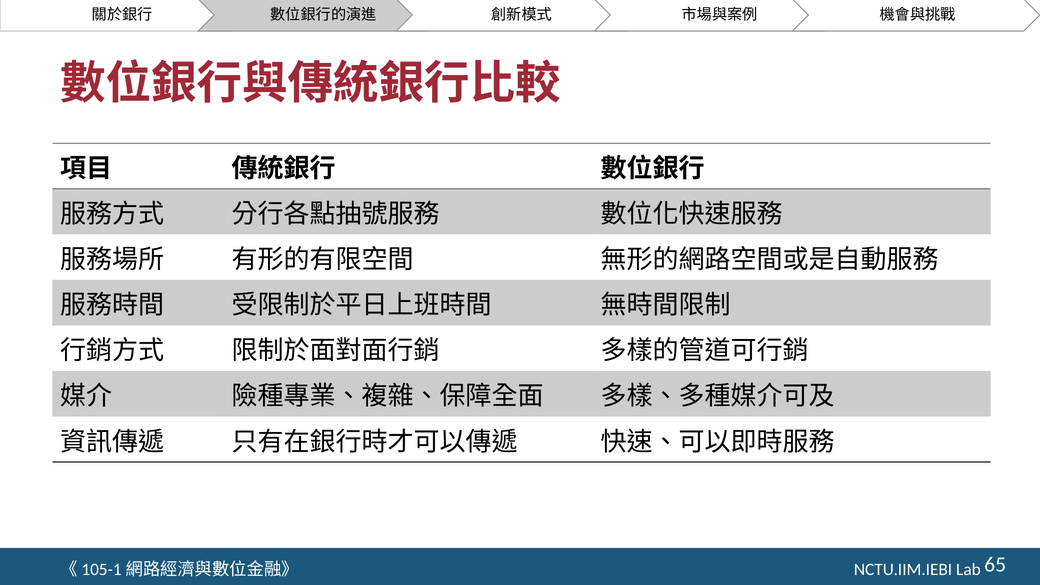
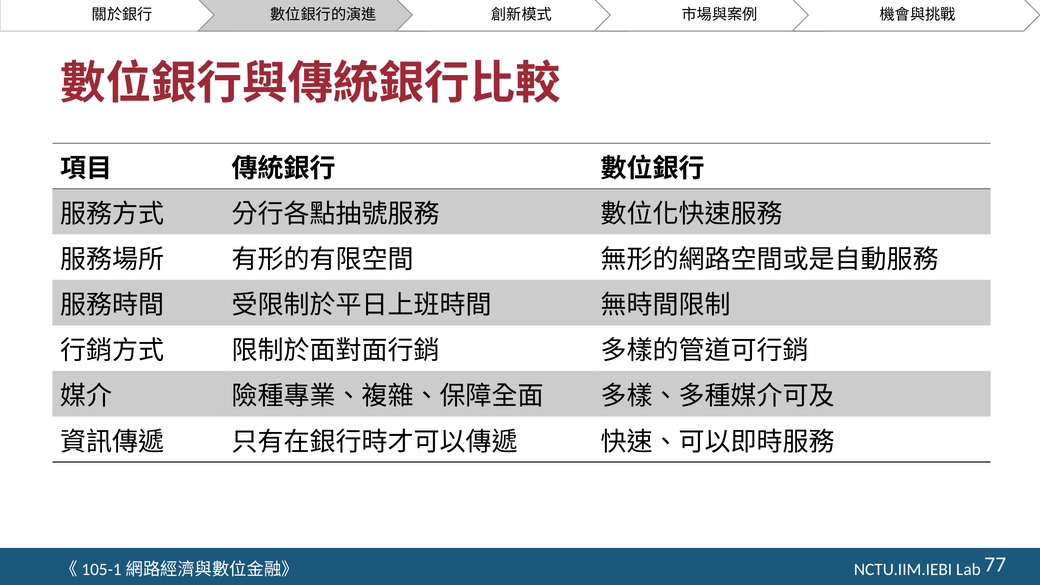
65: 65 -> 77 (995, 565)
